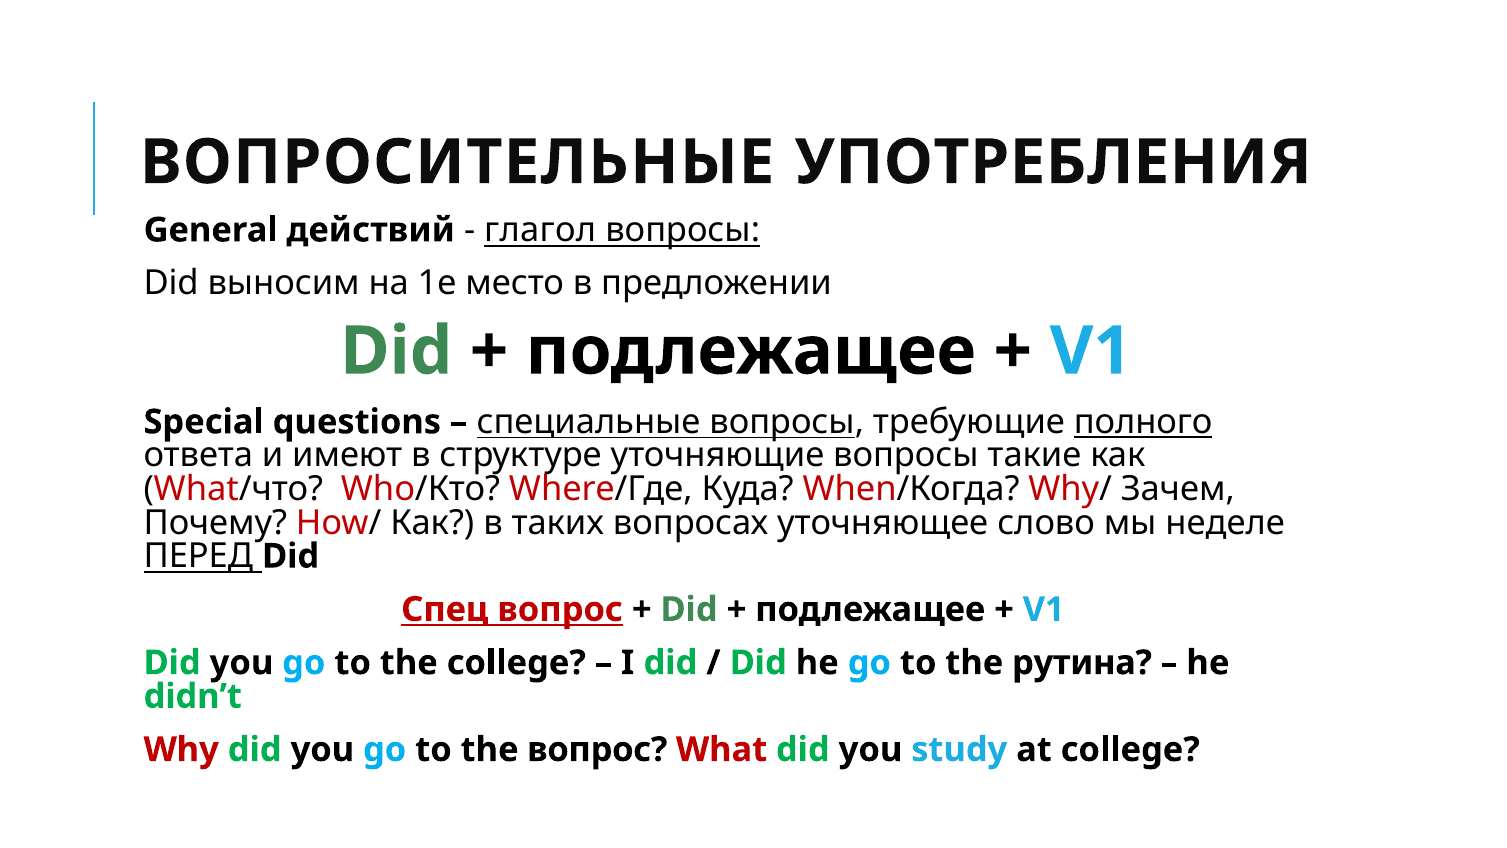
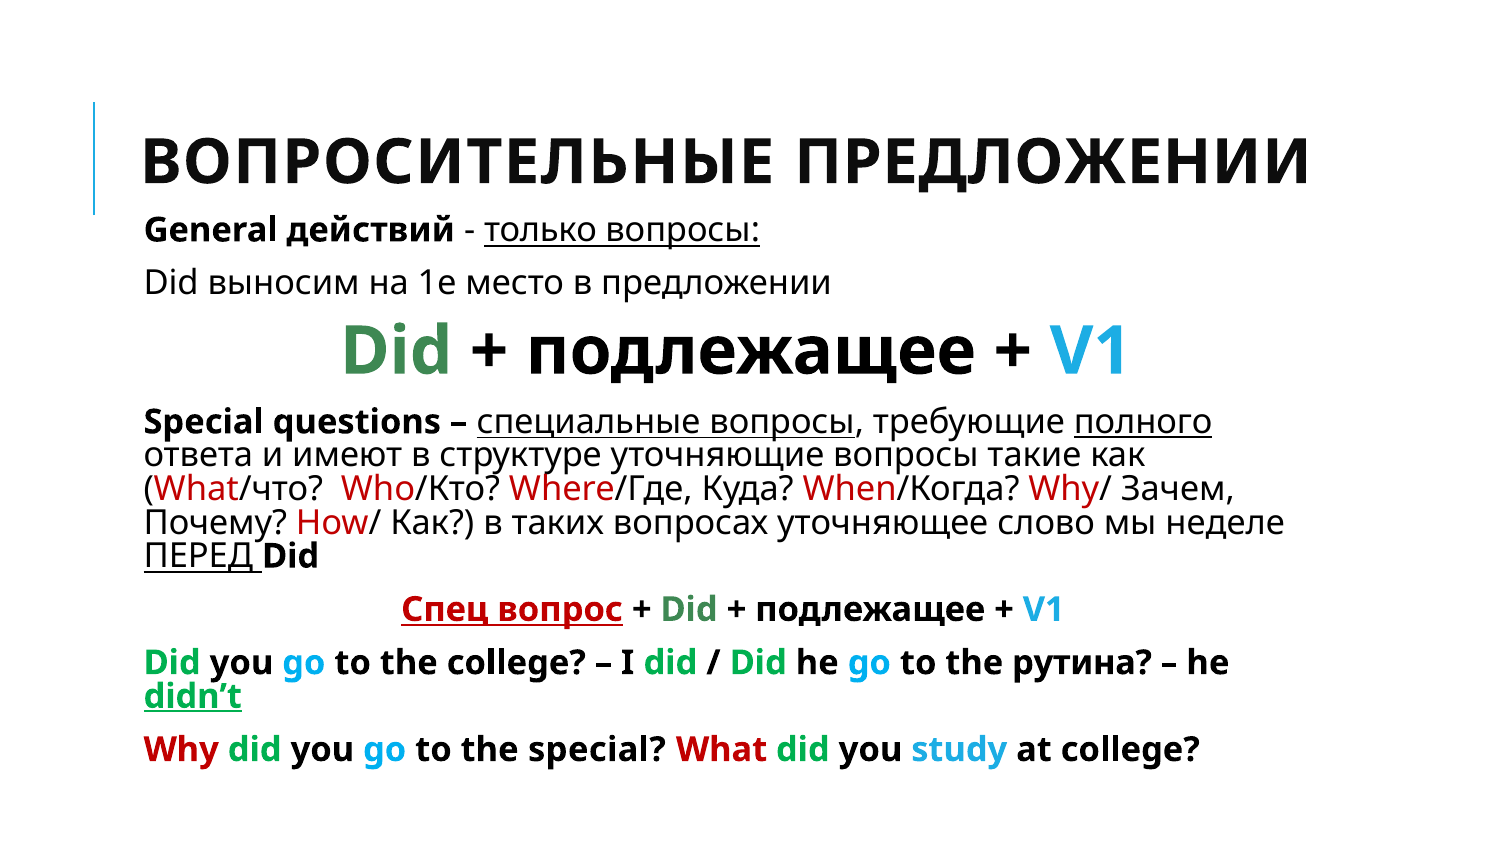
ВОПРОСИТЕЛЬНЫЕ УПОТРЕБЛЕНИЯ: УПОТРЕБЛЕНИЯ -> ПРЕДЛОЖЕНИИ (1053, 162)
глагол: глагол -> только (540, 230)
didn’t underline: none -> present (193, 696)
the вопрос: вопрос -> special (597, 749)
